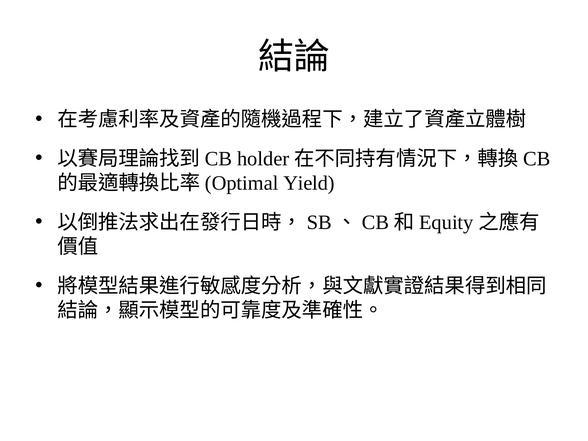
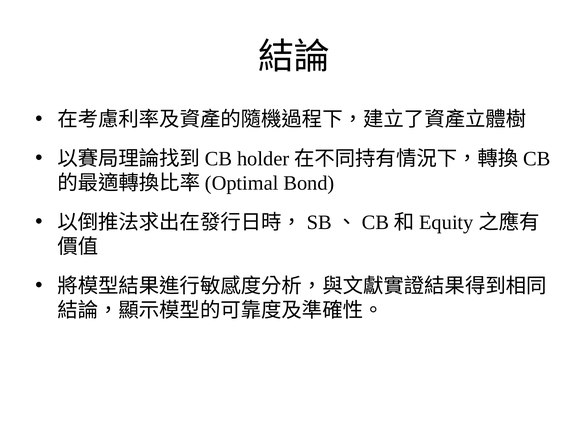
Yield: Yield -> Bond (309, 183)
